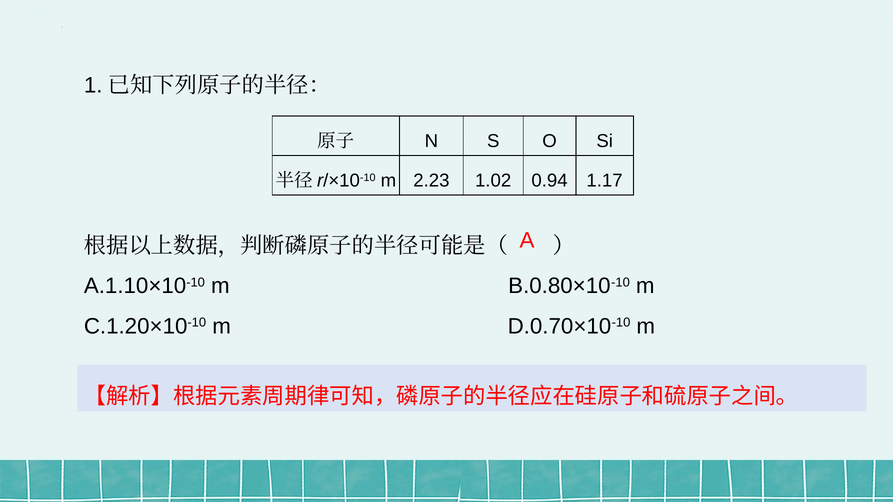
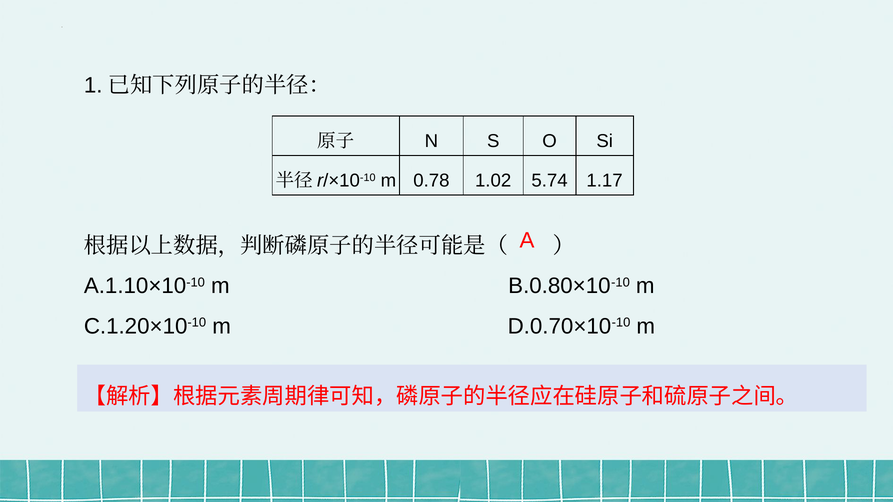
2.23: 2.23 -> 0.78 (431, 181)
0.94: 0.94 -> 5.74 (550, 181)
